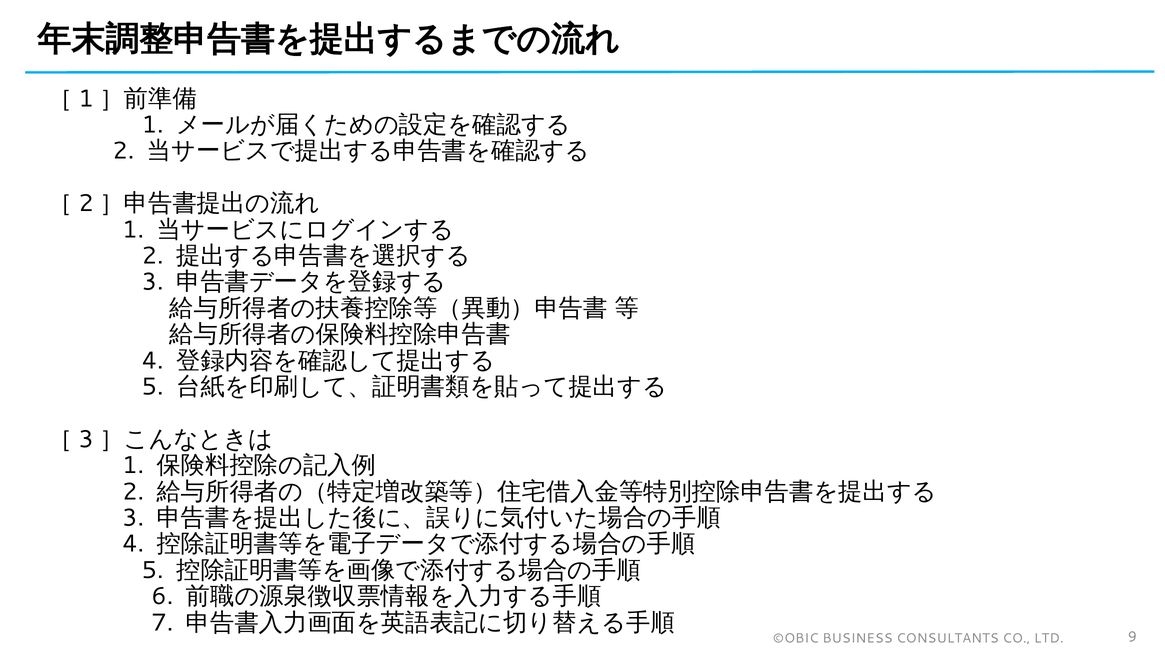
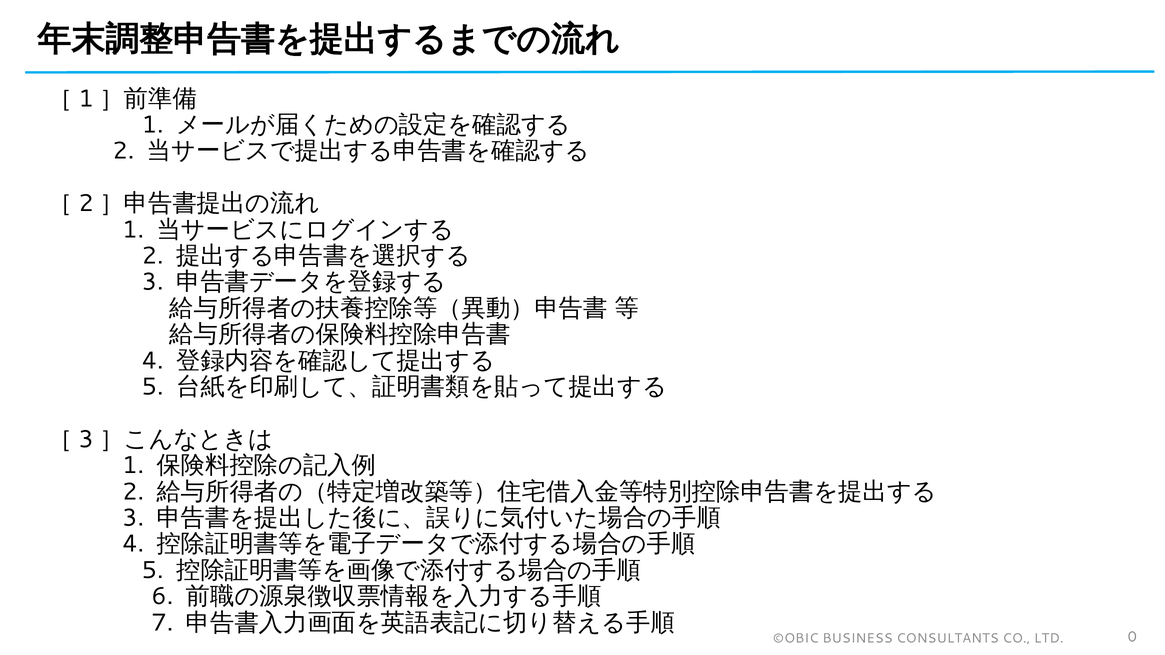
9: 9 -> 0 (1132, 637)
